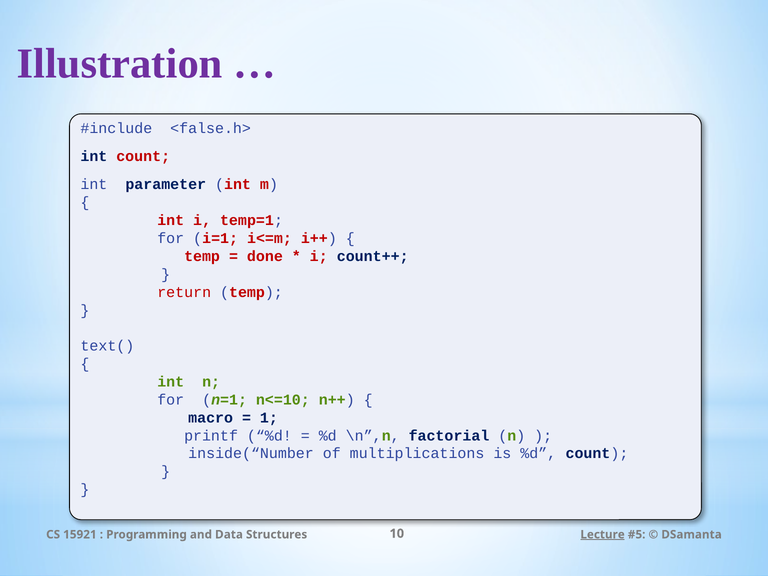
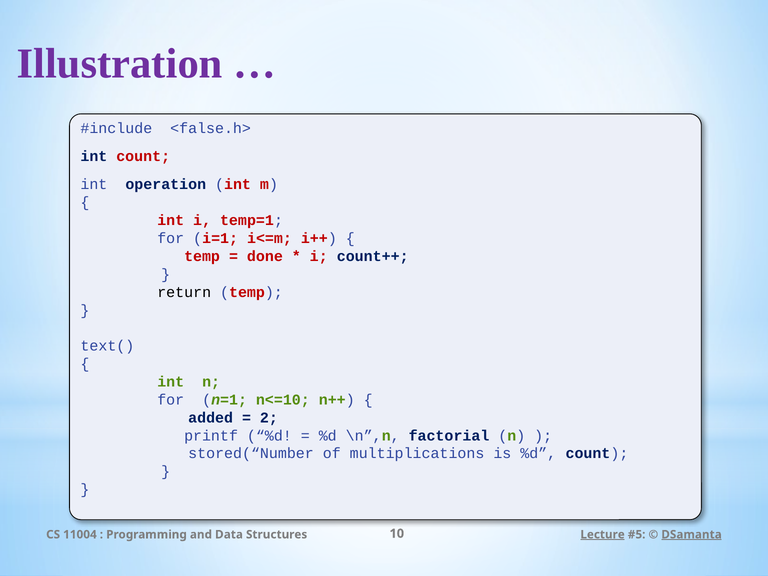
parameter: parameter -> operation (166, 185)
return colour: red -> black (184, 292)
macro: macro -> added (211, 418)
1: 1 -> 2 (269, 418)
inside(“Number: inside(“Number -> stored(“Number (251, 454)
15921: 15921 -> 11004 (80, 535)
DSamanta underline: none -> present (691, 535)
